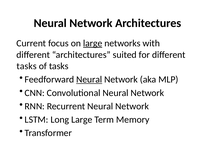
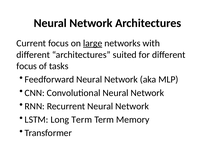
tasks: tasks -> focus (27, 66)
Neural underline: present -> none (89, 80)
Long Large: Large -> Term (82, 120)
